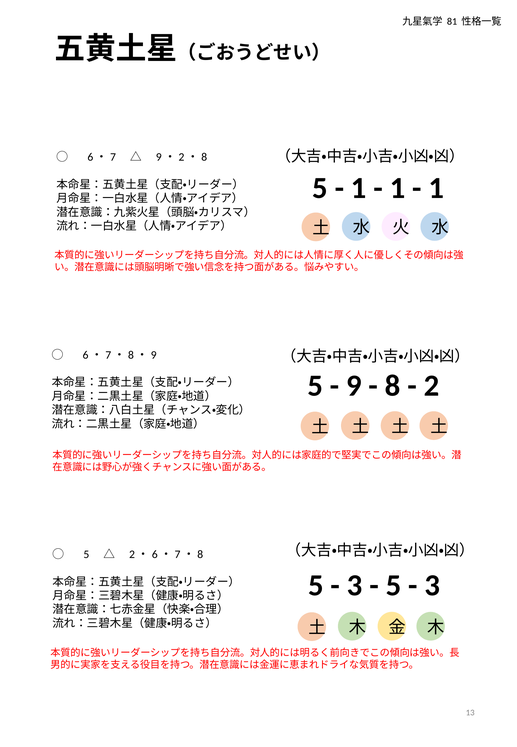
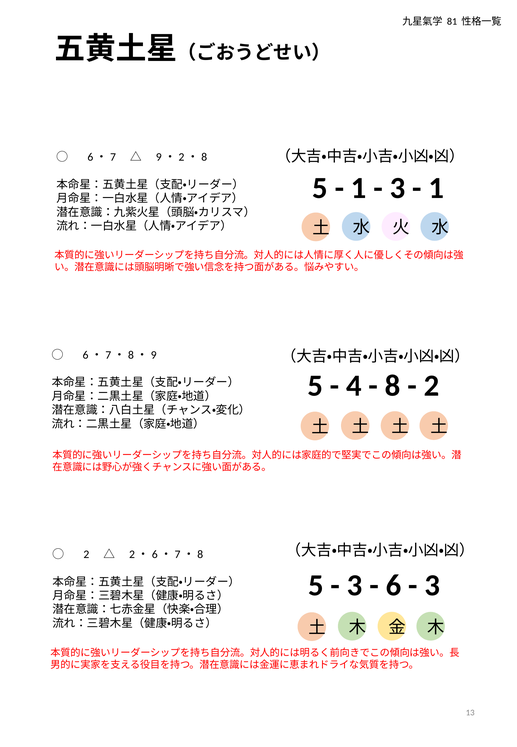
1: 1 -> 3 (397, 188)
9: 9 -> 4 (354, 386)
5: 5 -> 2 (86, 554)
5: 5 -> 6 (393, 585)
